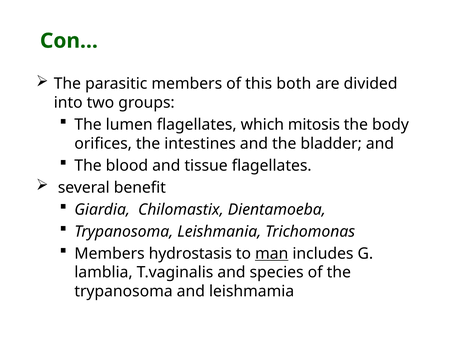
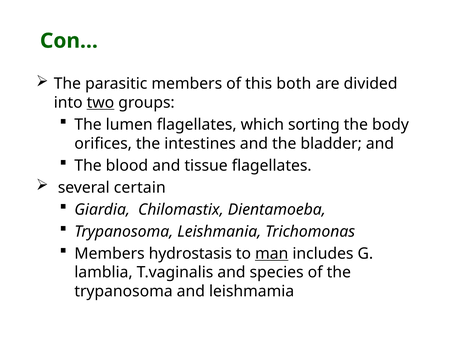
two underline: none -> present (100, 102)
mitosis: mitosis -> sorting (314, 124)
benefit: benefit -> certain (140, 187)
